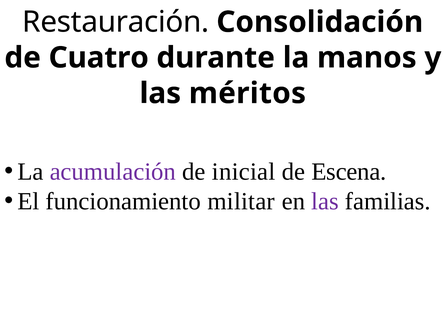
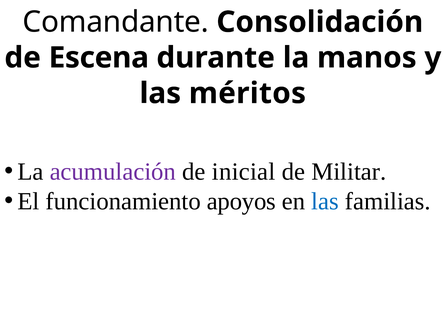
Restauración: Restauración -> Comandante (116, 22)
Cuatro: Cuatro -> Escena (99, 58)
Escena: Escena -> Militar (349, 172)
militar: militar -> apoyos (241, 202)
las colour: purple -> blue (325, 202)
